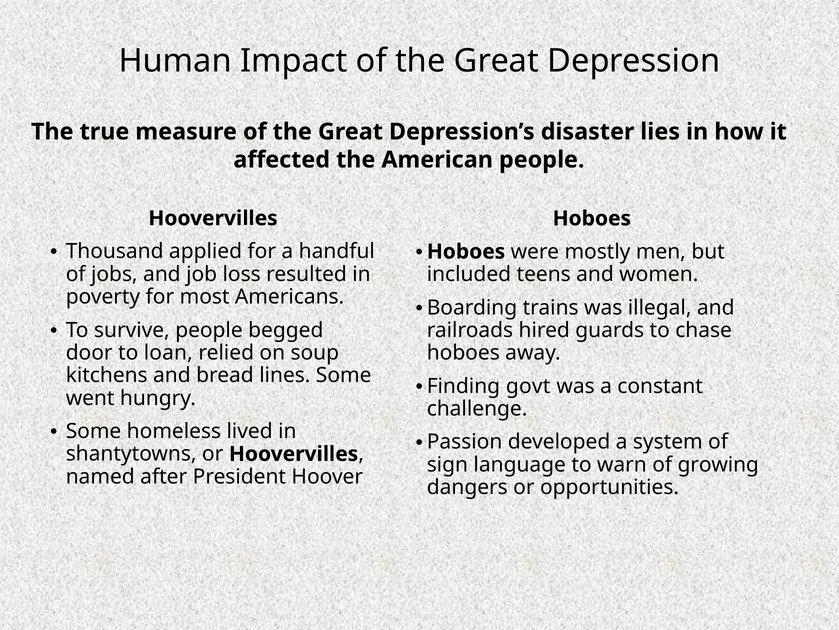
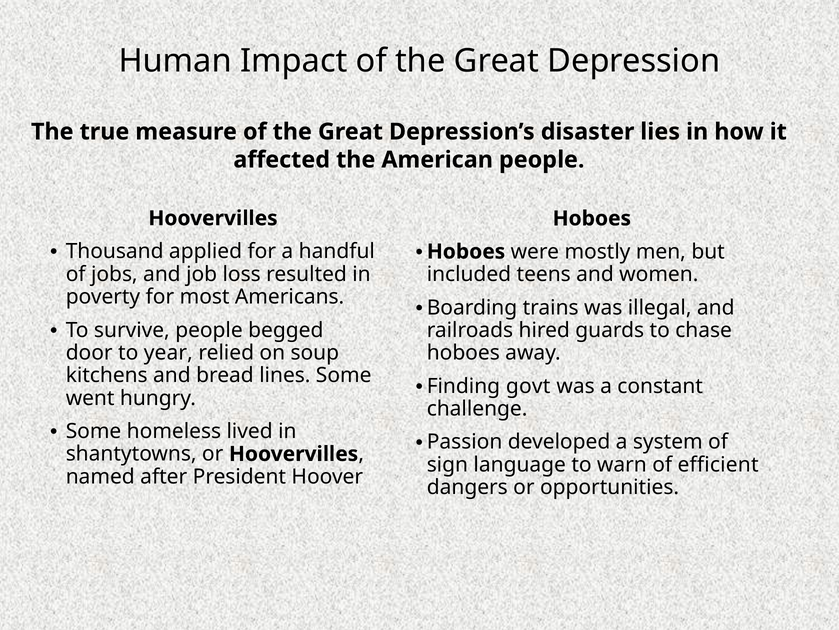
loan: loan -> year (168, 352)
growing: growing -> efficient (718, 464)
